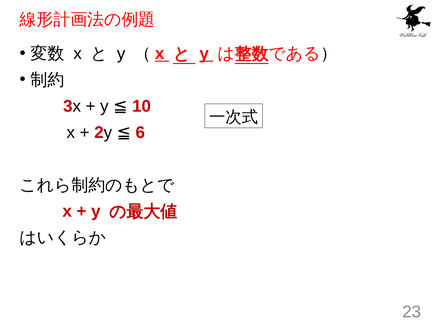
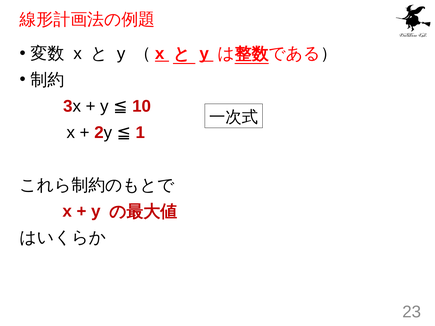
6: 6 -> 1 (140, 133)
